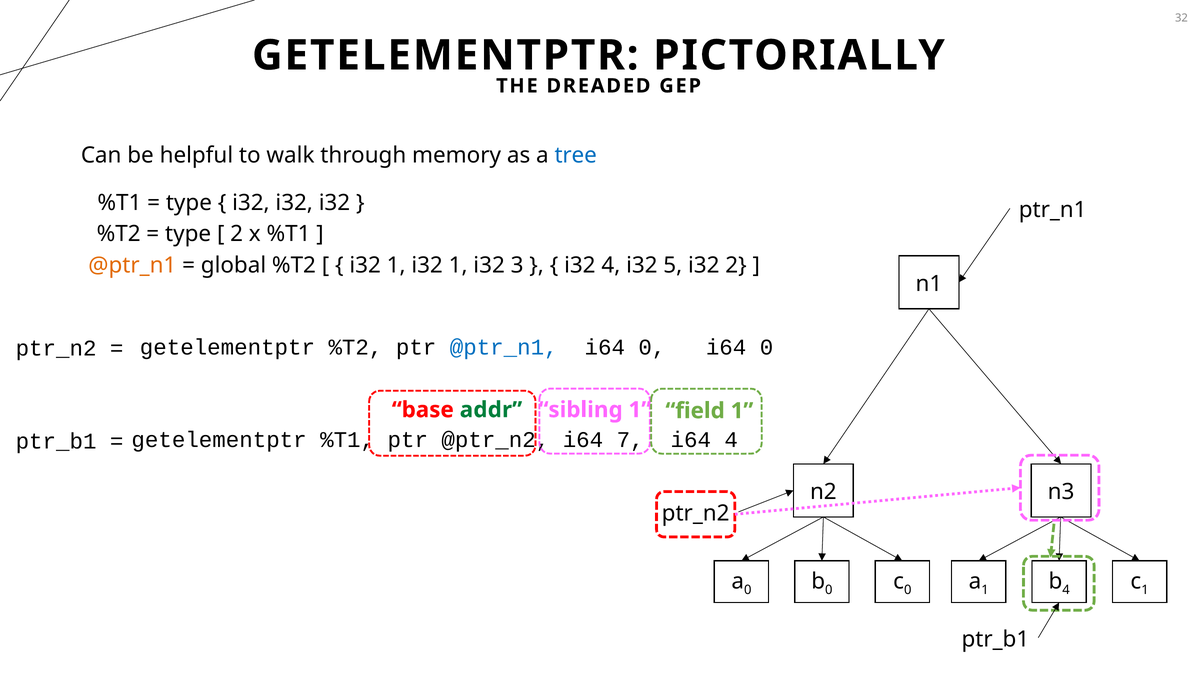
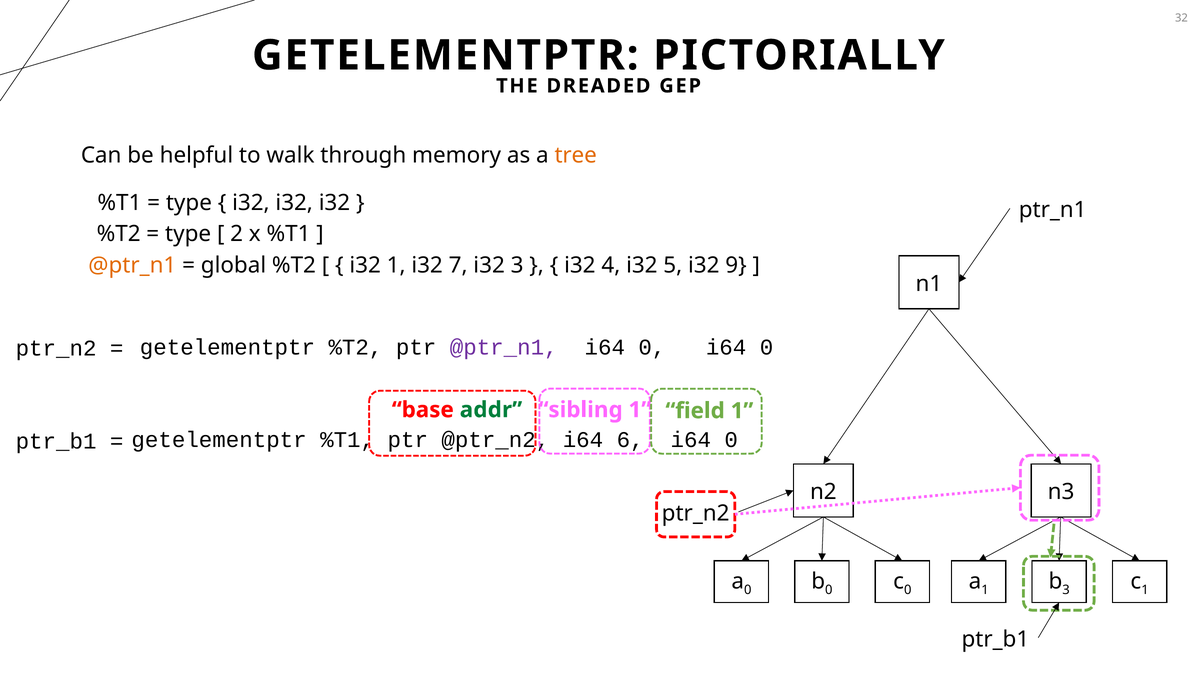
tree colour: blue -> orange (576, 155)
1 i32 1: 1 -> 7 (458, 265)
i32 2: 2 -> 9 (736, 265)
@ptr_n1 colour: blue -> purple (504, 347)
7: 7 -> 6 (630, 440)
4: 4 -> 0 (731, 440)
4: 4 -> 3 (1066, 590)
